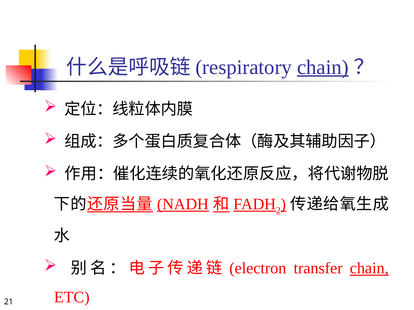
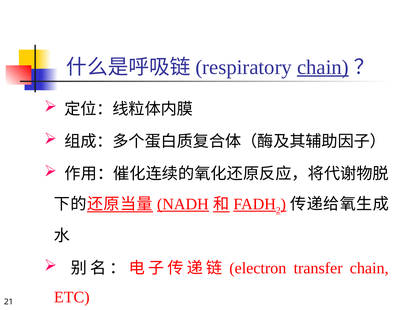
chain underline: present -> none (369, 269)
